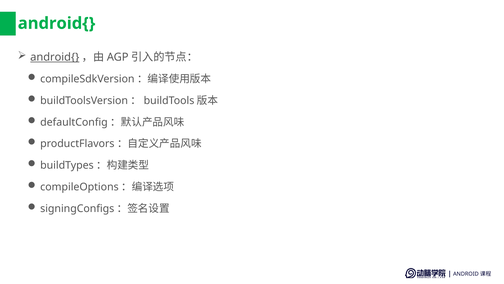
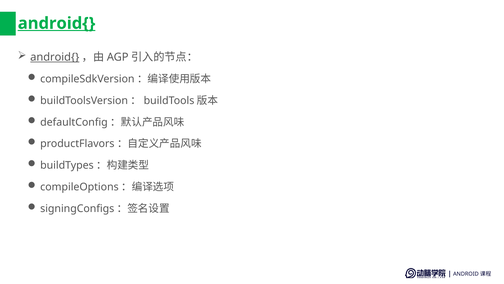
android{ underline: none -> present (57, 23)
